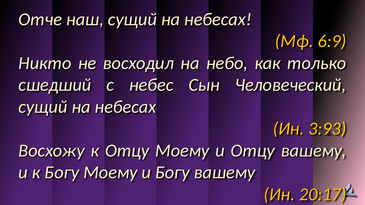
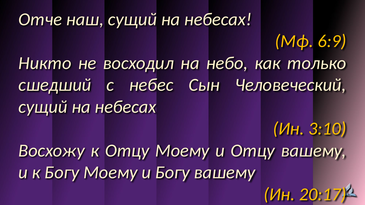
3:93: 3:93 -> 3:10 (327, 129)
